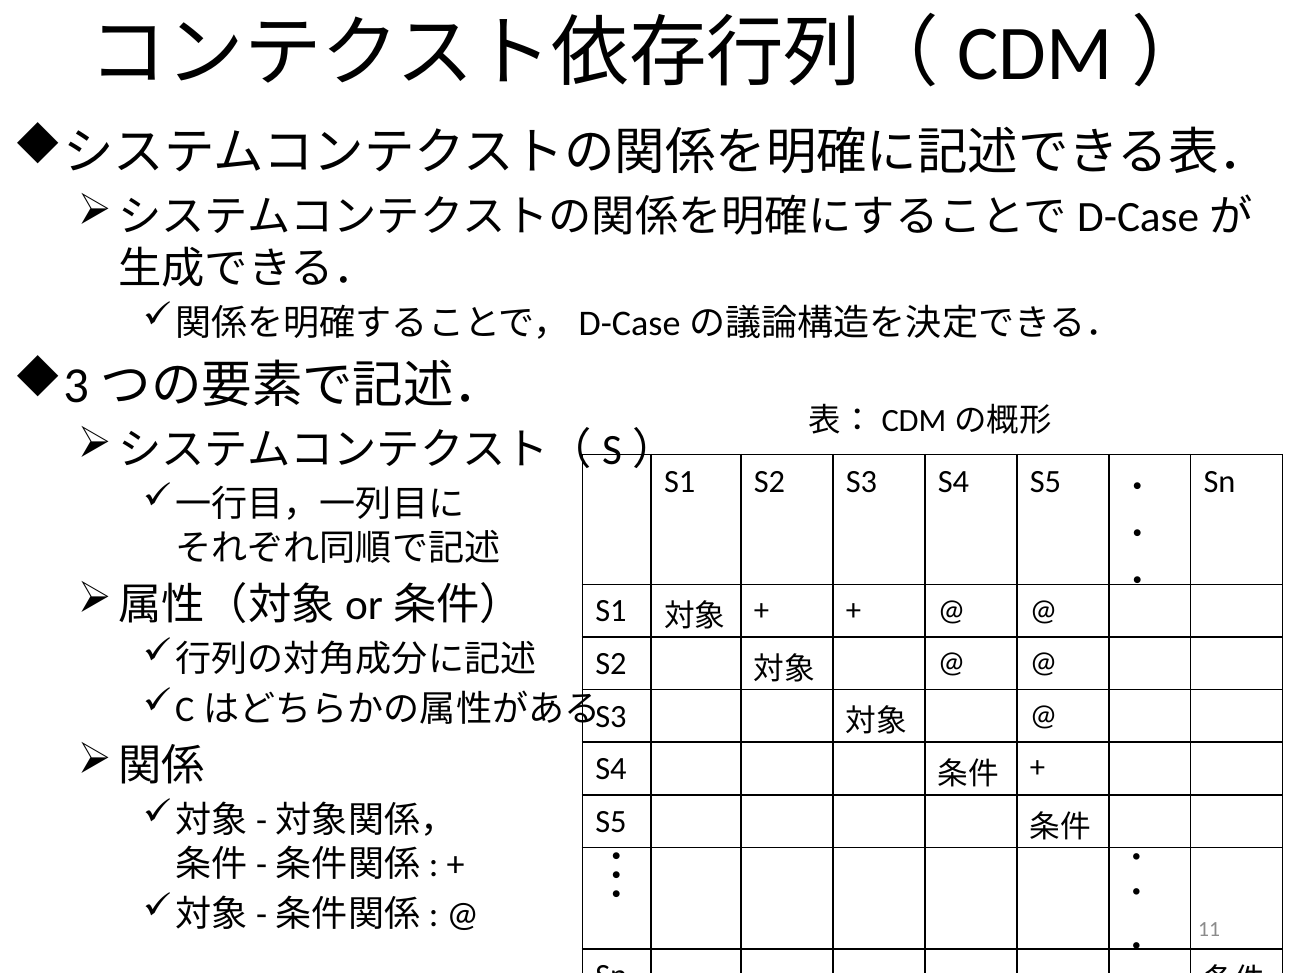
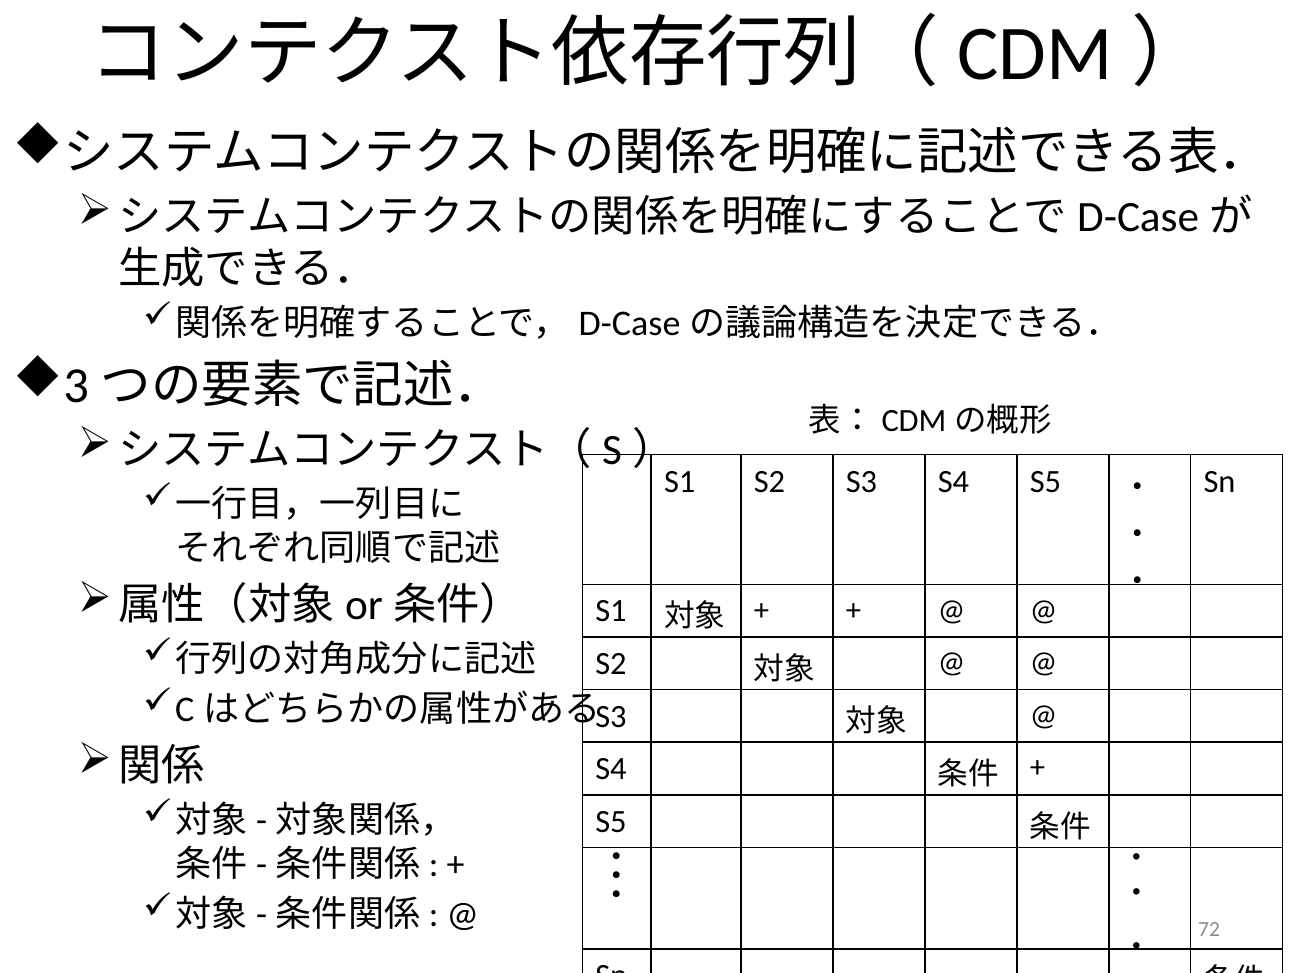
11: 11 -> 72 (1209, 929)
